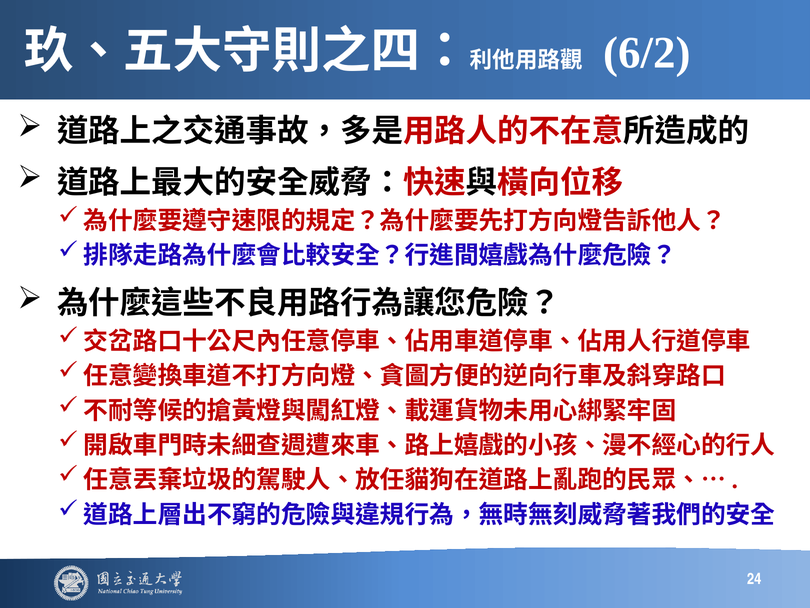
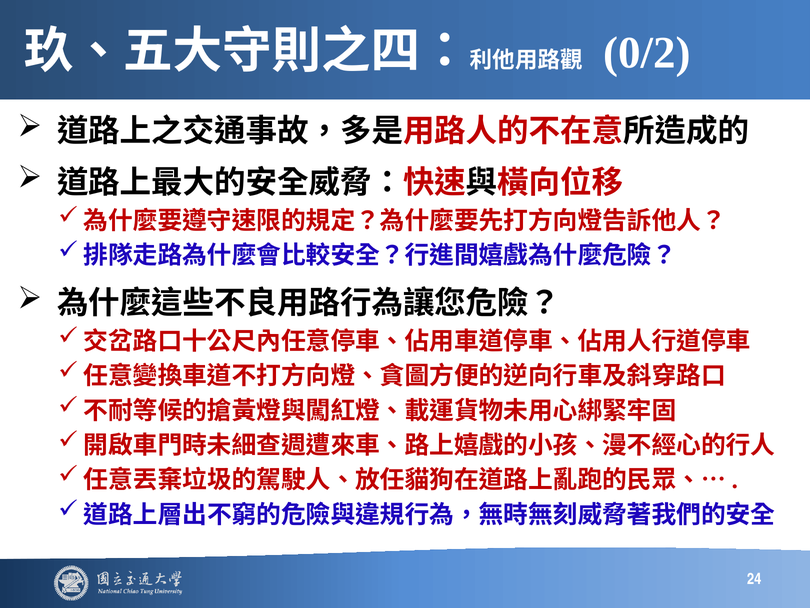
6/2: 6/2 -> 0/2 (647, 53)
